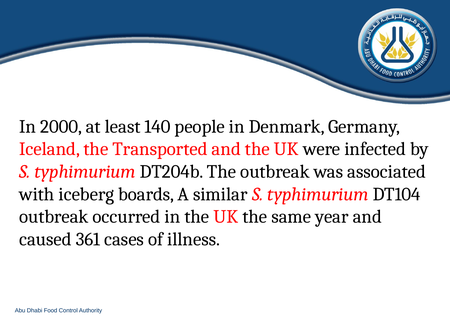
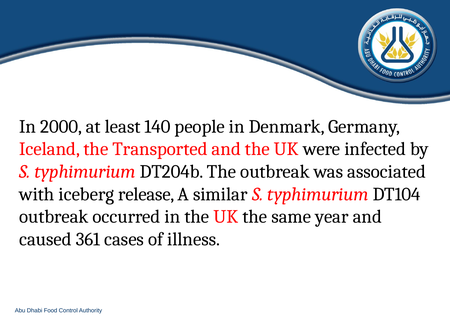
boards: boards -> release (146, 194)
